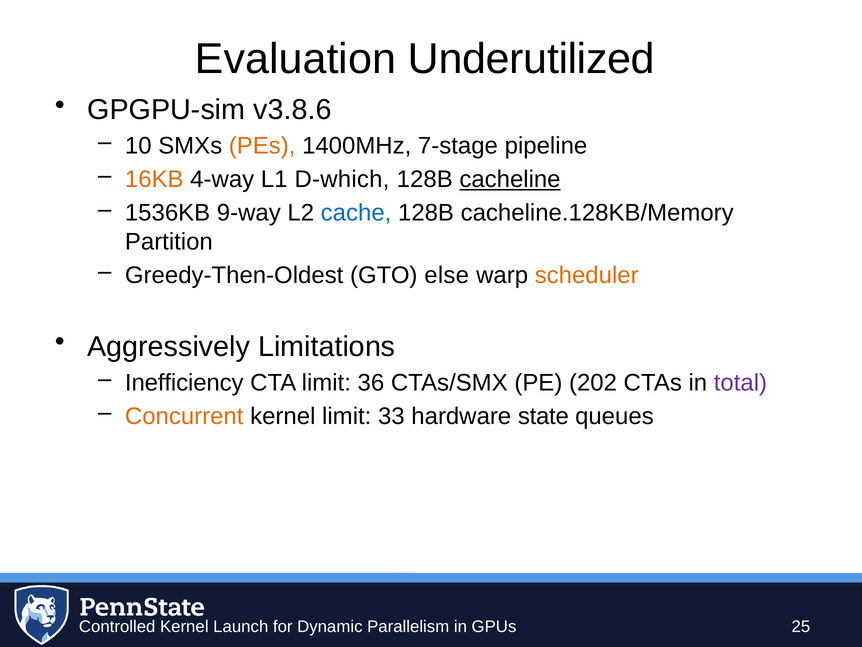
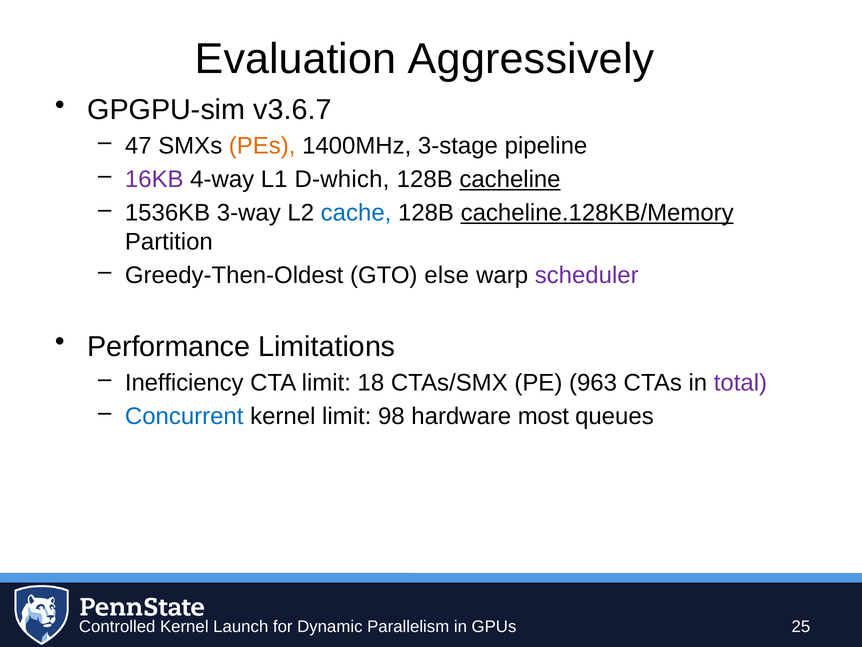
Underutilized: Underutilized -> Aggressively (531, 59)
v3.8.6: v3.8.6 -> v3.6.7 (292, 110)
10: 10 -> 47 (138, 146)
7-stage: 7-stage -> 3-stage (458, 146)
16KB colour: orange -> purple (154, 179)
9-way: 9-way -> 3-way (249, 213)
cacheline.128KB/Memory underline: none -> present (597, 213)
scheduler colour: orange -> purple (587, 275)
Aggressively: Aggressively -> Performance (169, 346)
36: 36 -> 18 (371, 382)
202: 202 -> 963 (593, 382)
Concurrent colour: orange -> blue (184, 416)
33: 33 -> 98 (391, 416)
state: state -> most (543, 416)
